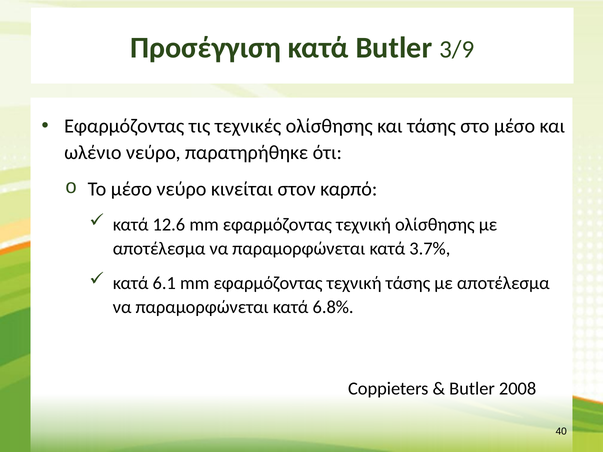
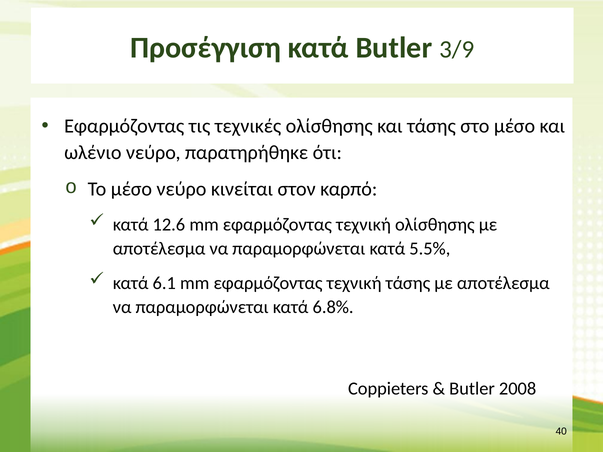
3.7%: 3.7% -> 5.5% (430, 249)
